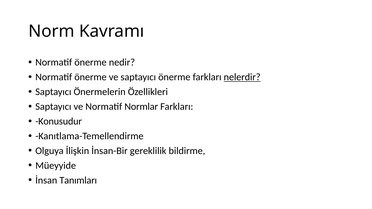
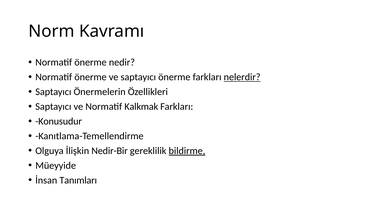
Normlar: Normlar -> Kalkmak (141, 107)
İnsan-Bir: İnsan-Bir -> Nedir-Bir (110, 151)
bildirme underline: none -> present (187, 151)
